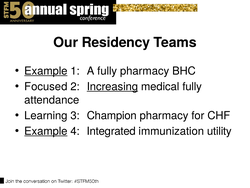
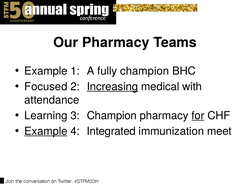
Our Residency: Residency -> Pharmacy (116, 42)
Example underline: present -> none (46, 71)
fully pharmacy: pharmacy -> champion (145, 71)
medical fully: fully -> with (192, 86)
for underline: none -> present (198, 115)
utility: utility -> meet (219, 131)
